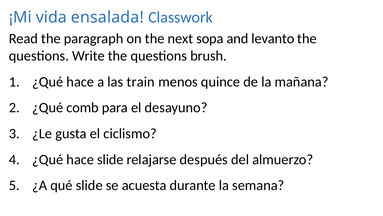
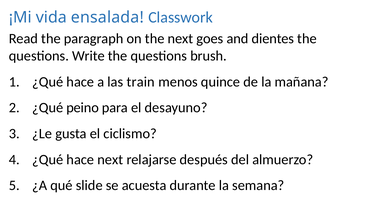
sopa: sopa -> goes (210, 38)
levanto: levanto -> dientes (273, 38)
comb: comb -> peino (83, 107)
hace slide: slide -> next (110, 159)
